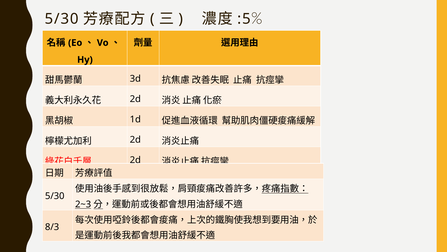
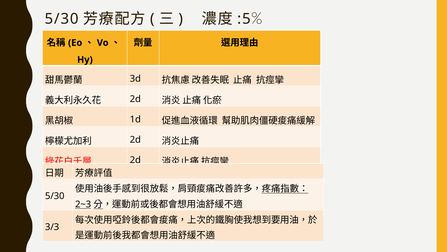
8/3: 8/3 -> 3/3 (52, 227)
